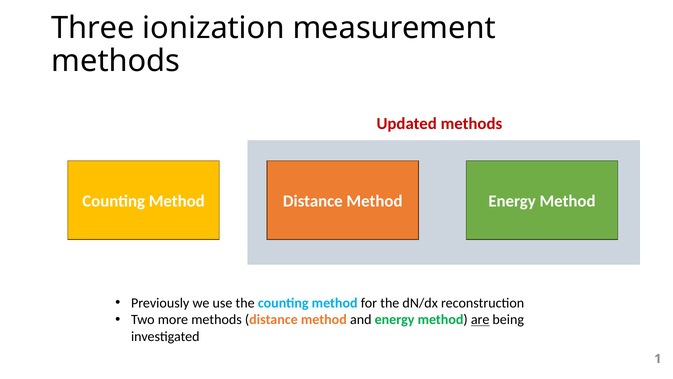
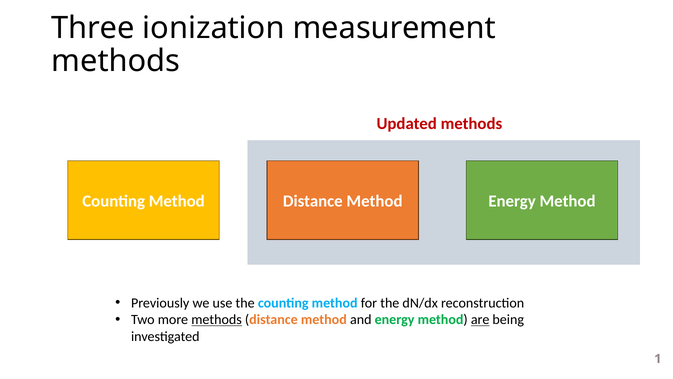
methods underline: none -> present (217, 319)
